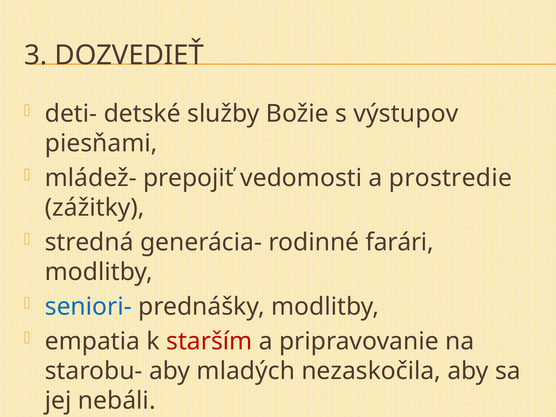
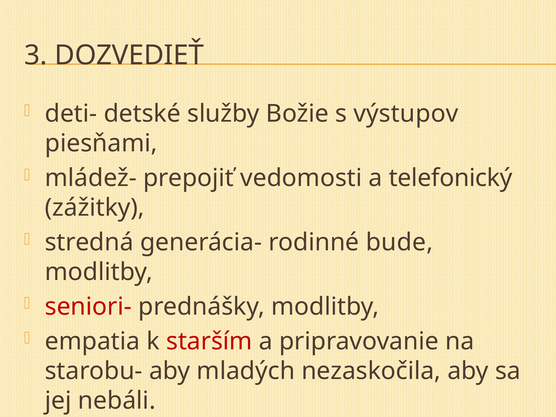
prostredie: prostredie -> telefonický (451, 178)
farári: farári -> bude (399, 242)
seniori- colour: blue -> red (88, 307)
